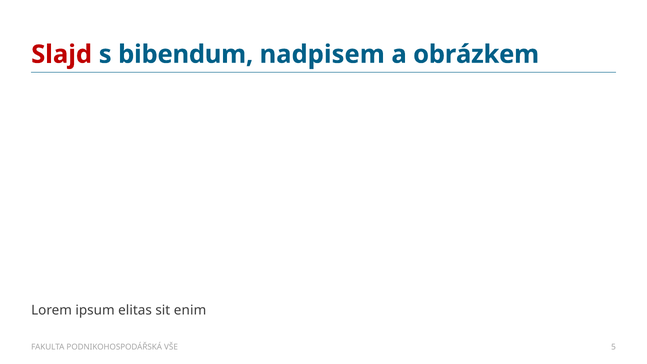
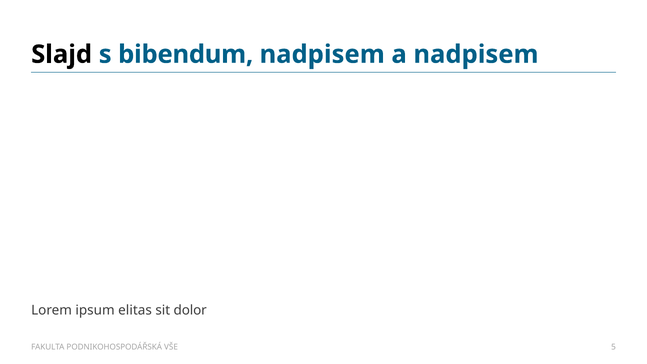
Slajd colour: red -> black (62, 54)
a obrázkem: obrázkem -> nadpisem (476, 54)
enim: enim -> dolor (190, 310)
